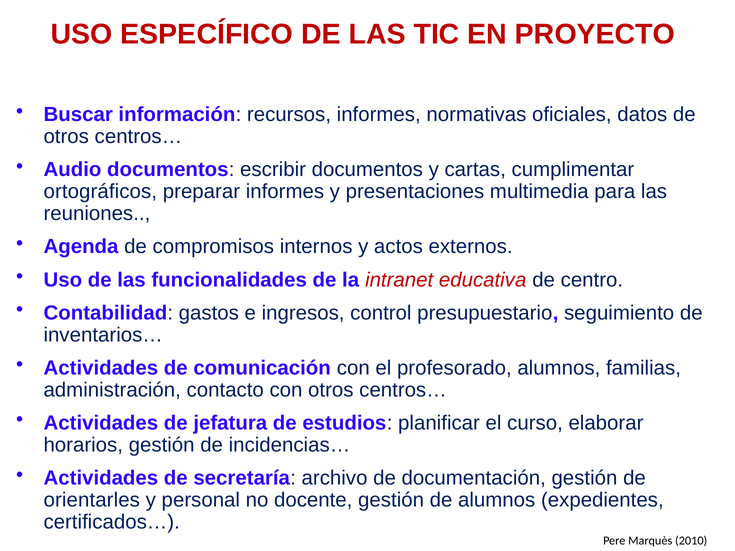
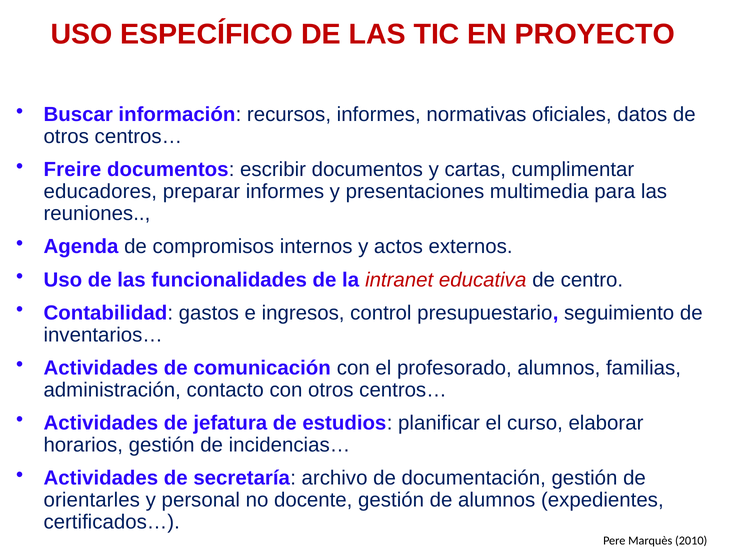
Audio: Audio -> Freire (72, 170)
ortográficos: ortográficos -> educadores (100, 192)
